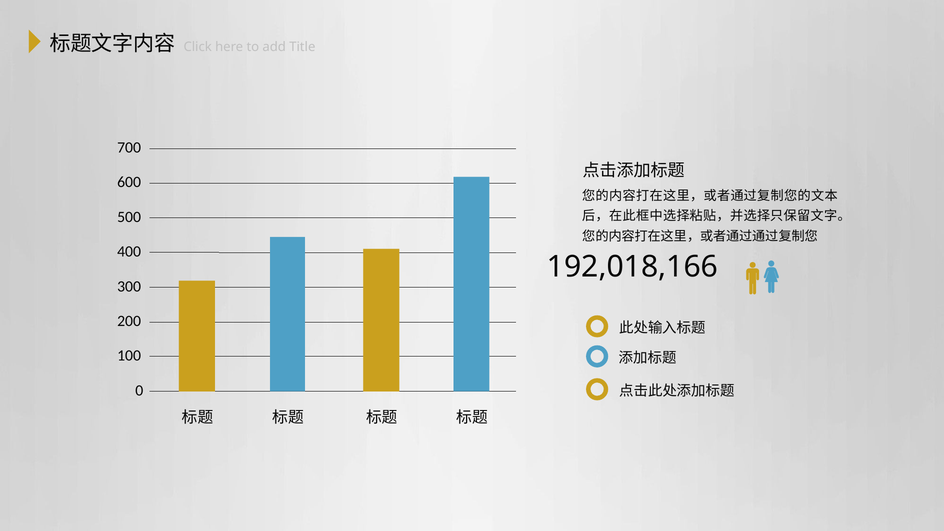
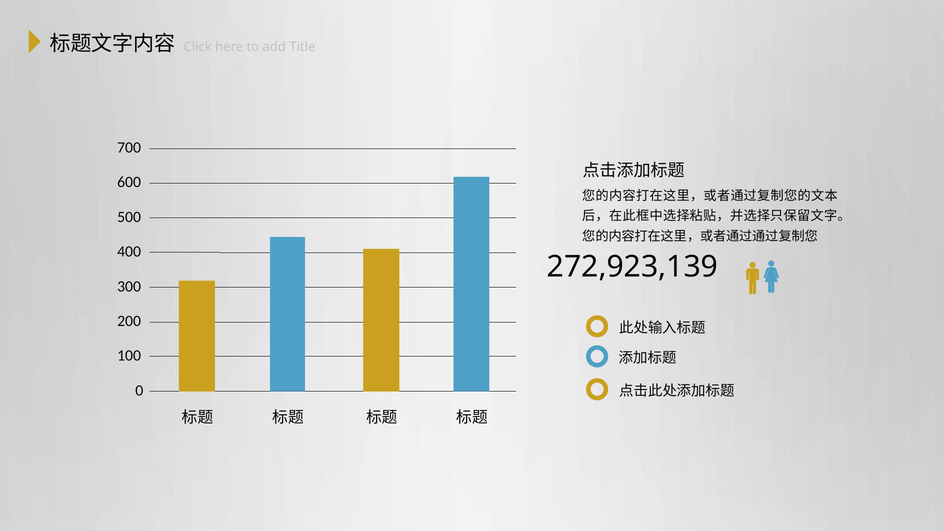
192,018,166: 192,018,166 -> 272,923,139 (632, 267)
